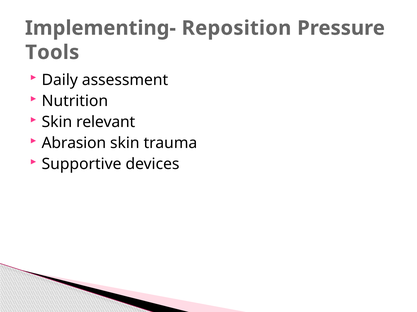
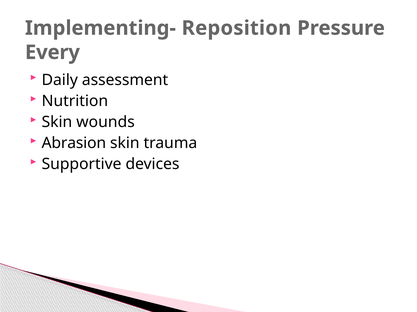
Tools: Tools -> Every (52, 52)
relevant: relevant -> wounds (106, 122)
